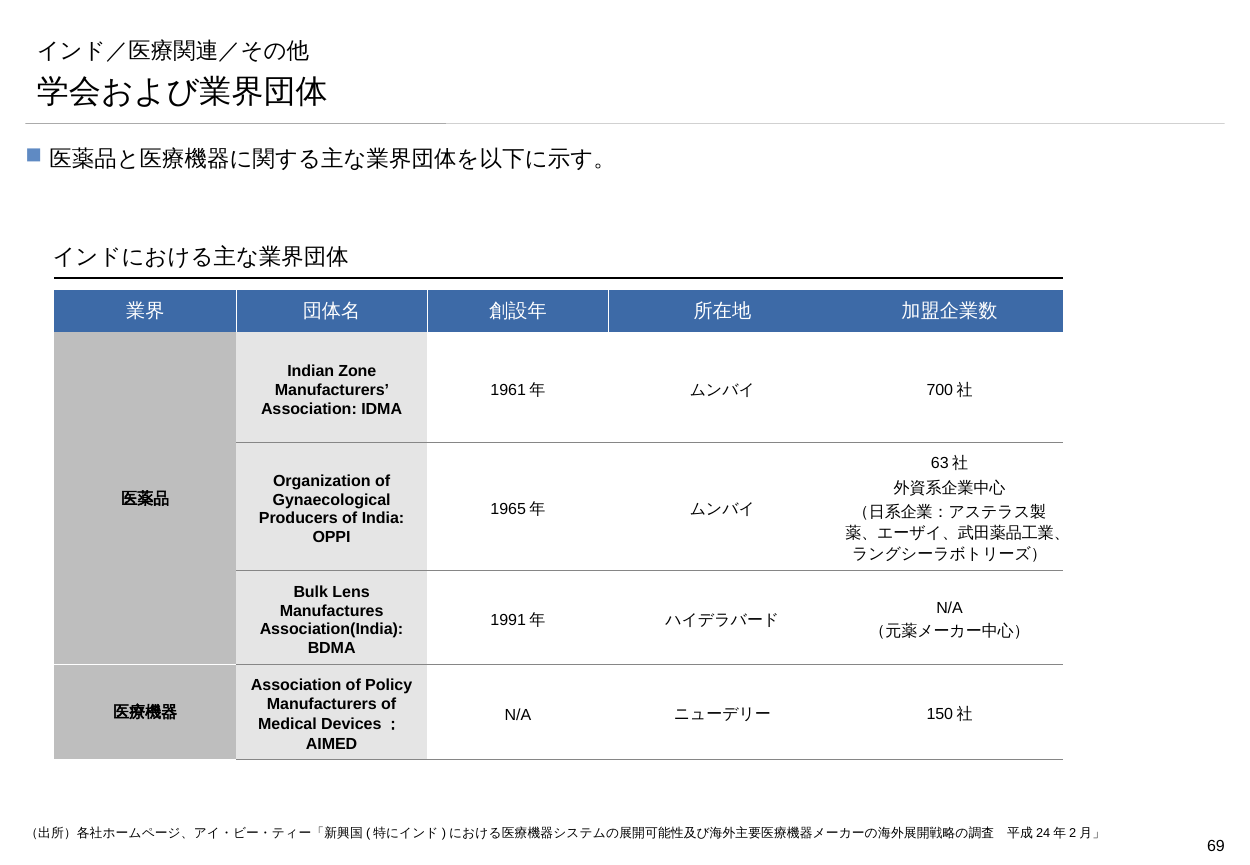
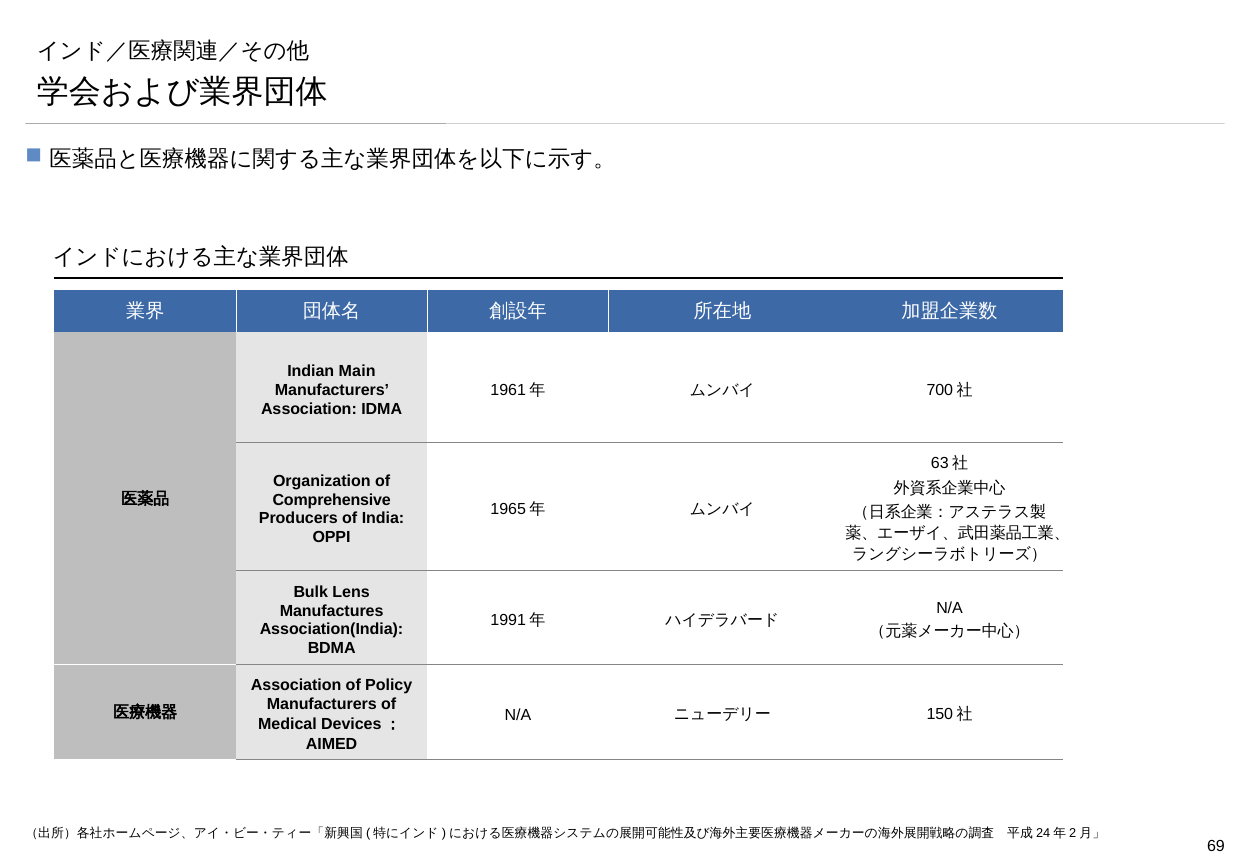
Zone: Zone -> Main (357, 372)
Gynaecological: Gynaecological -> Comprehensive (332, 500)
